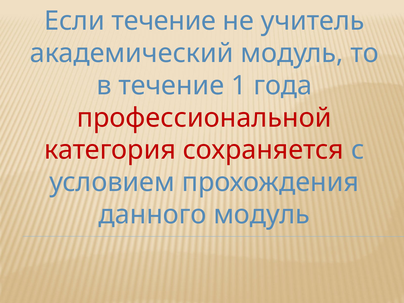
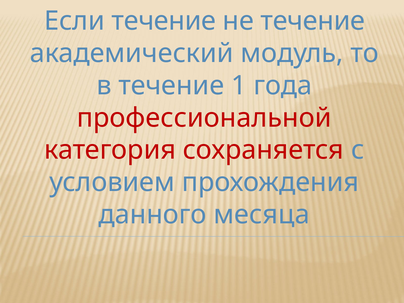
не учитель: учитель -> течение (313, 21)
данного модуль: модуль -> месяца (262, 215)
